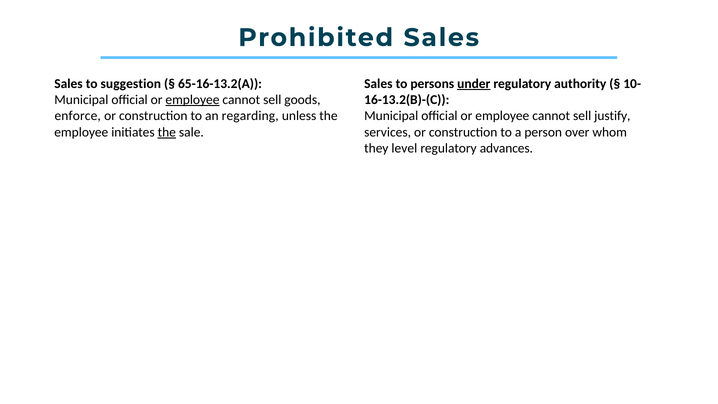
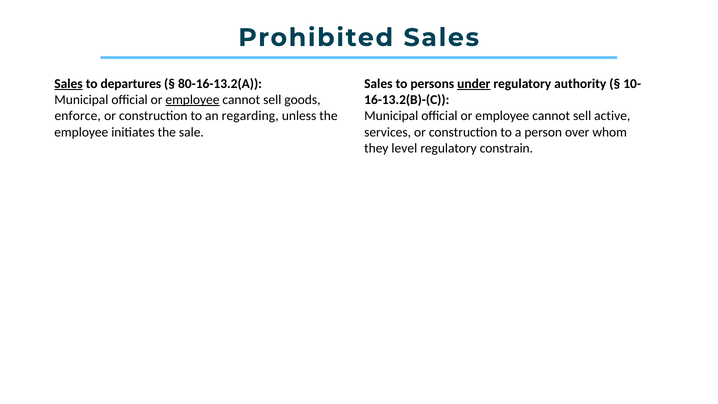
Sales underline: none -> present (69, 84)
suggestion: suggestion -> departures (131, 84)
65-16-13.2(A: 65-16-13.2(A -> 80-16-13.2(A (220, 84)
justify: justify -> active (612, 116)
the underline: present -> none (167, 132)
advances: advances -> constrain (506, 148)
